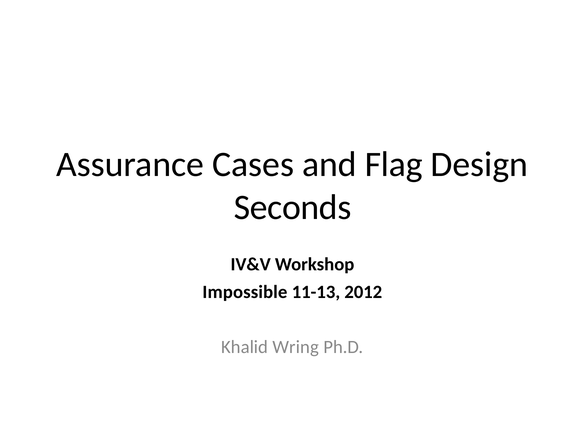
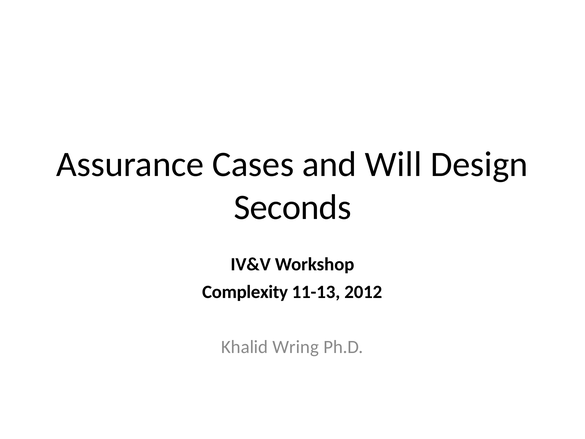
Flag: Flag -> Will (393, 164)
Impossible: Impossible -> Complexity (245, 292)
